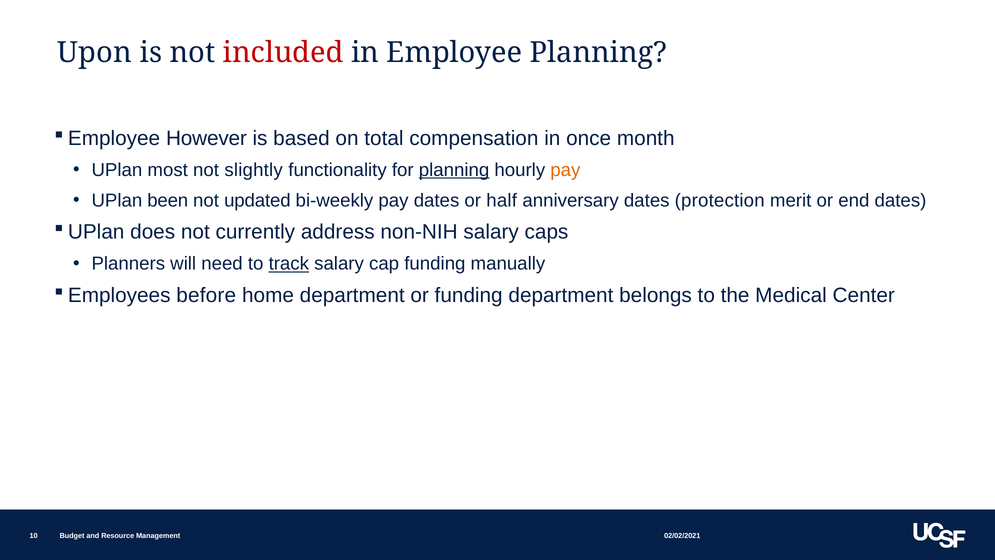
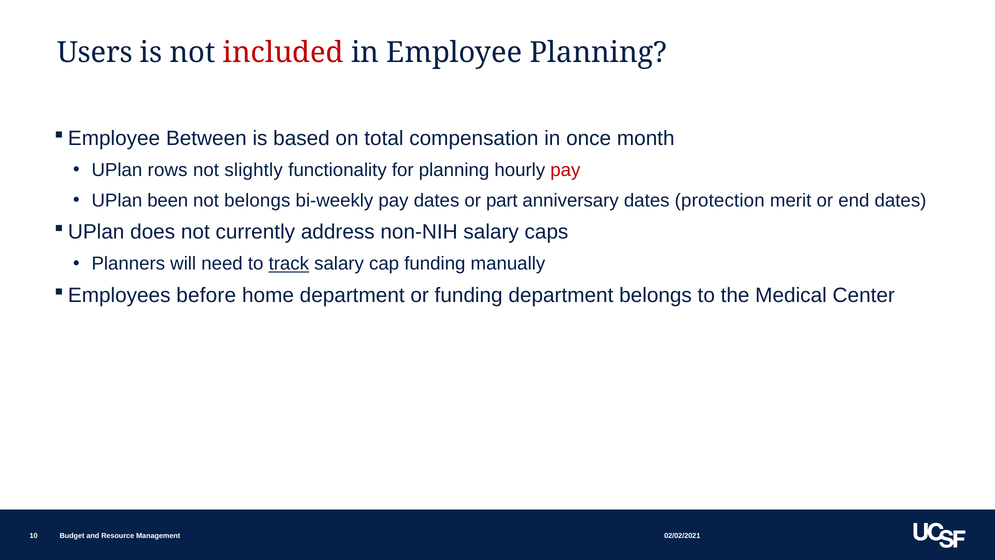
Upon: Upon -> Users (95, 53)
However: However -> Between (206, 138)
most: most -> rows (168, 170)
planning underline: present -> none (454, 170)
pay colour: orange -> red (565, 170)
not updated: updated -> belongs (257, 200)
half: half -> part (502, 200)
